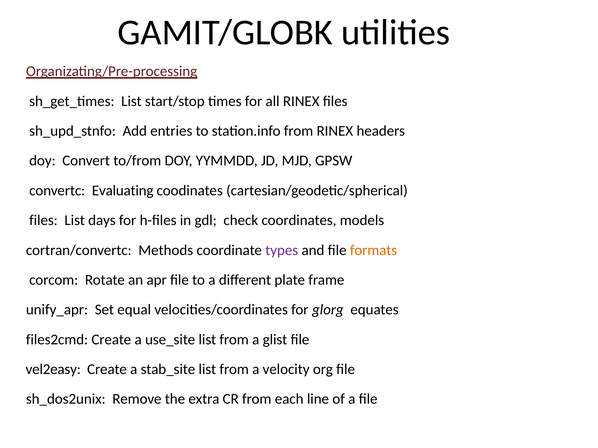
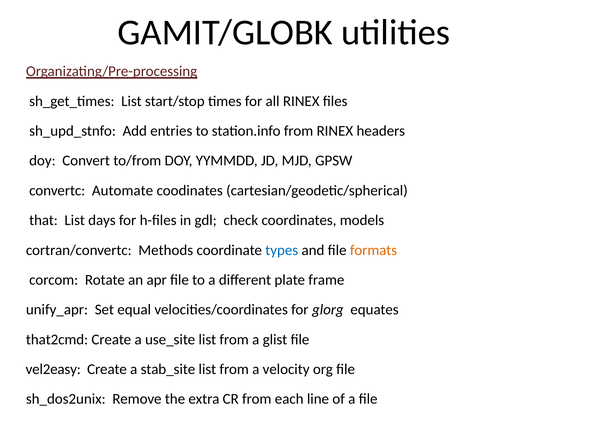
Evaluating: Evaluating -> Automate (123, 191)
files: files -> that (44, 221)
types colour: purple -> blue (282, 250)
files2cmd: files2cmd -> that2cmd (57, 340)
